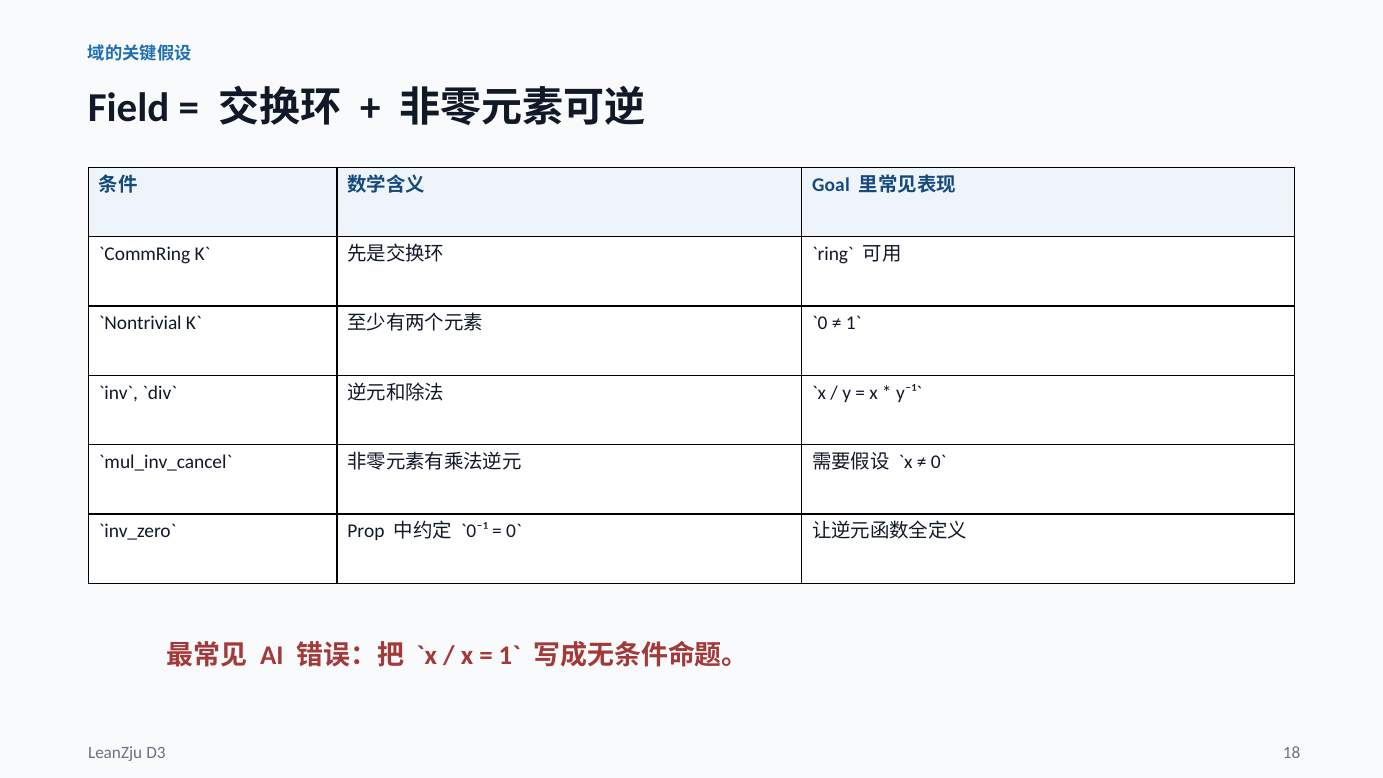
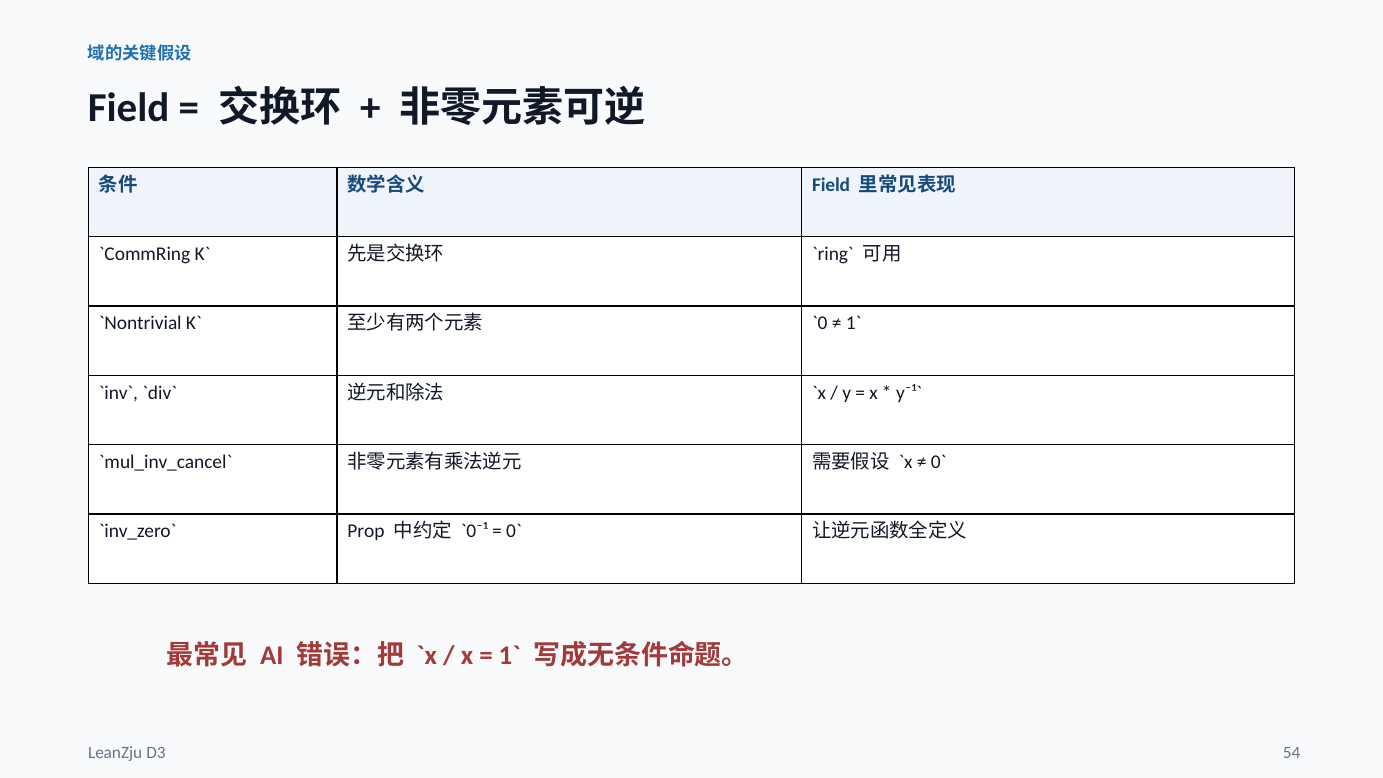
Goal: Goal -> Field (831, 185)
18: 18 -> 54 (1292, 752)
